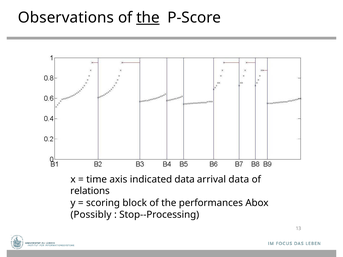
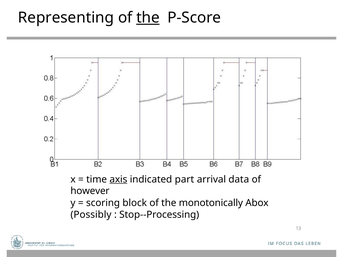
Observations: Observations -> Representing (66, 18)
axis underline: none -> present (118, 179)
indicated data: data -> part (184, 179)
relations: relations -> however (90, 191)
performances: performances -> monotonically (211, 203)
